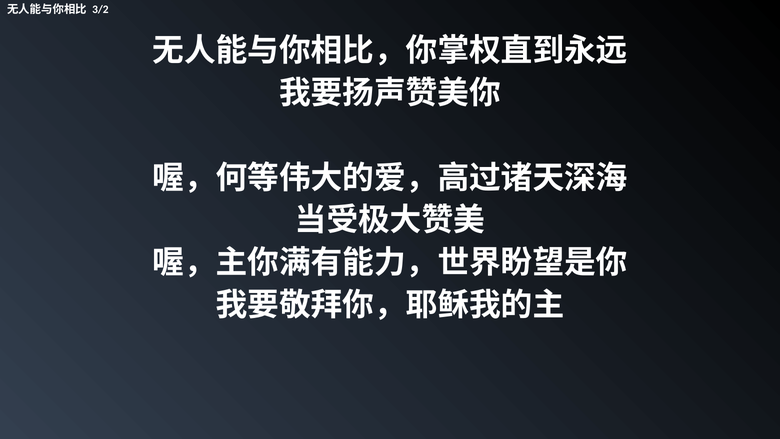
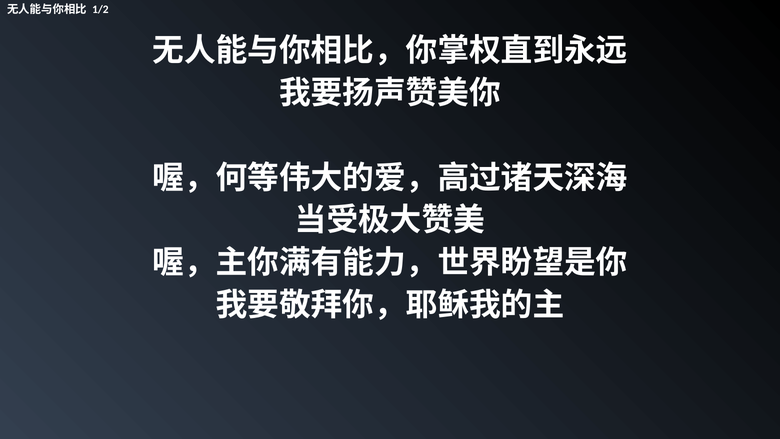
3/2: 3/2 -> 1/2 (100, 10)
